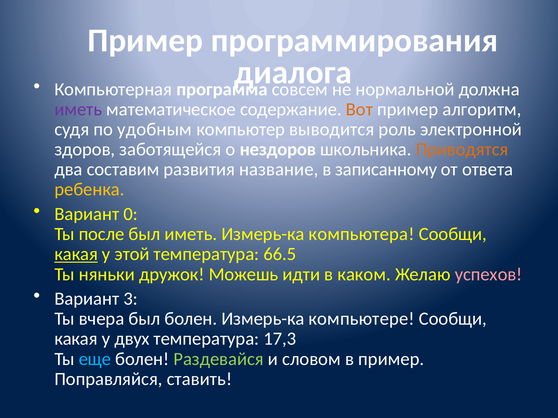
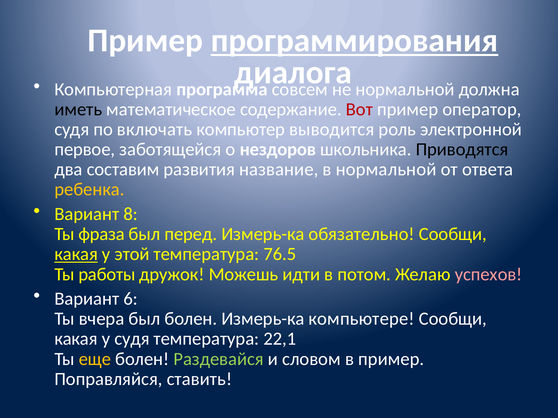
программирования underline: none -> present (354, 41)
иметь colour: purple -> black (78, 109)
Вот colour: orange -> red (359, 109)
алгоритм: алгоритм -> оператор (482, 109)
удобным: удобным -> включать (155, 130)
здоров: здоров -> первое (85, 150)
Приводятся colour: orange -> black (462, 150)
в записанному: записанному -> нормальной (386, 170)
0: 0 -> 8 (131, 214)
после: после -> фраза (102, 234)
был иметь: иметь -> перед (191, 234)
компьютера: компьютера -> обязательно (362, 234)
66.5: 66.5 -> 76.5 (280, 254)
няньки: няньки -> работы (107, 275)
каком: каком -> потом (364, 275)
3: 3 -> 6 (131, 299)
у двух: двух -> судя (132, 339)
17,3: 17,3 -> 22,1 (280, 339)
еще colour: light blue -> yellow (95, 359)
